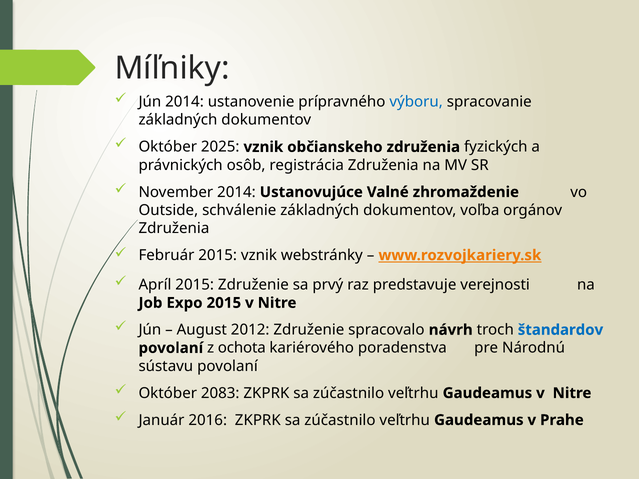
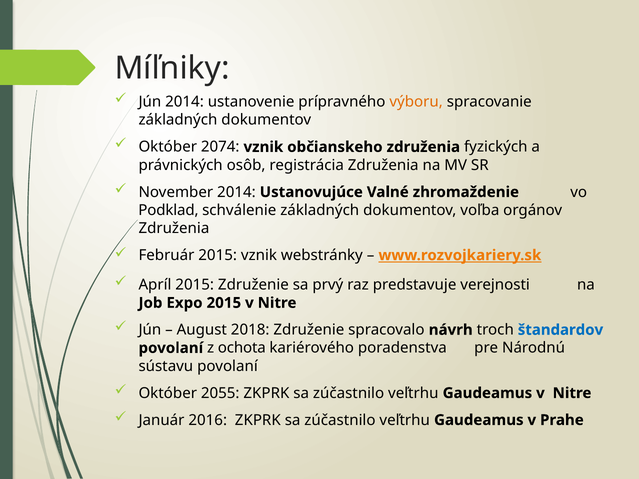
výboru colour: blue -> orange (416, 102)
2025: 2025 -> 2074 (220, 147)
Outside: Outside -> Podklad (168, 210)
2012: 2012 -> 2018 (250, 330)
2083: 2083 -> 2055 (220, 393)
